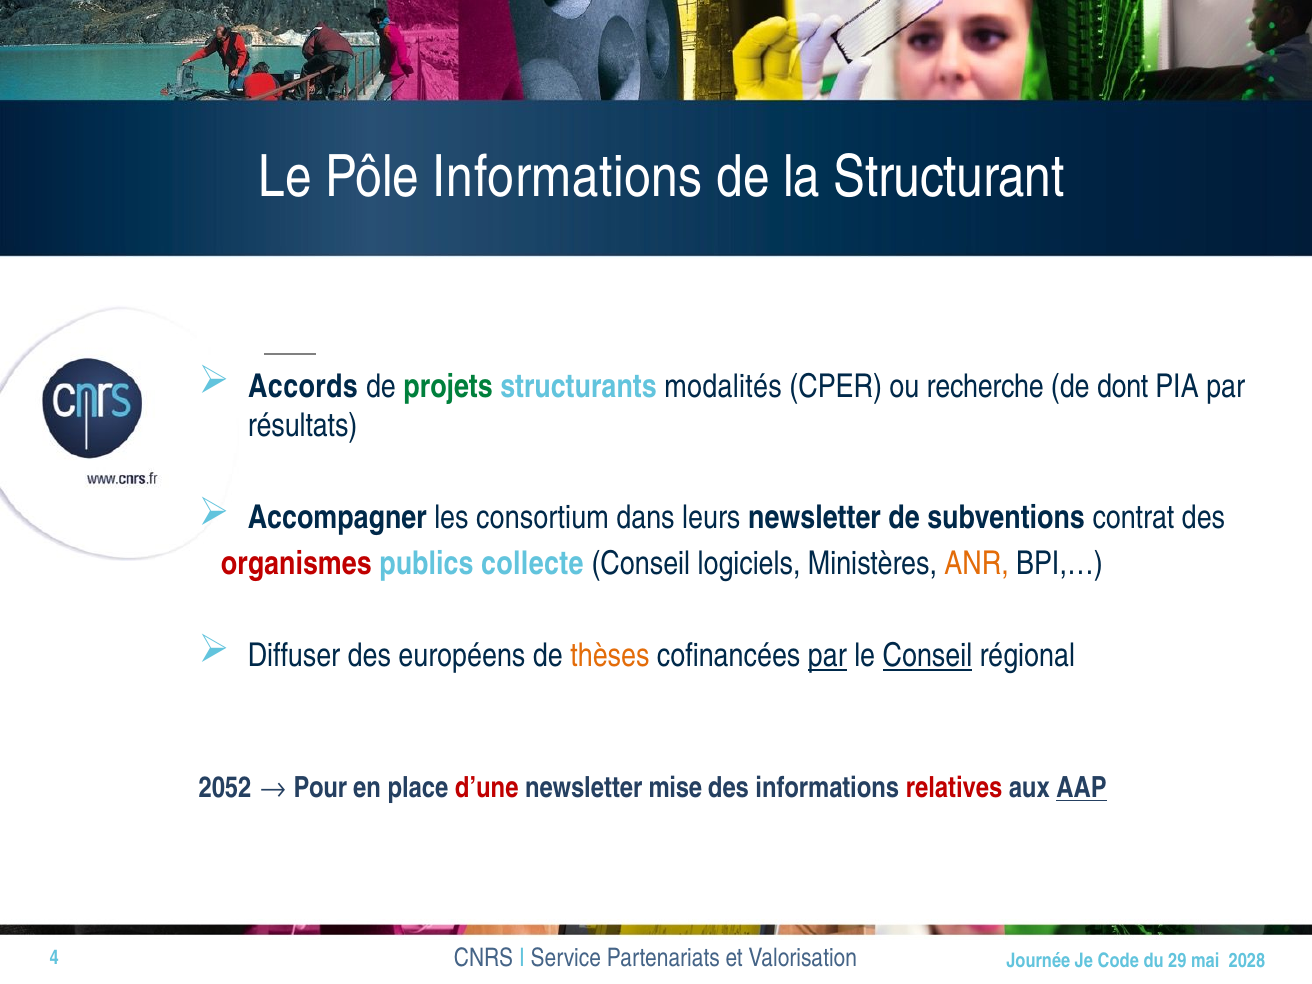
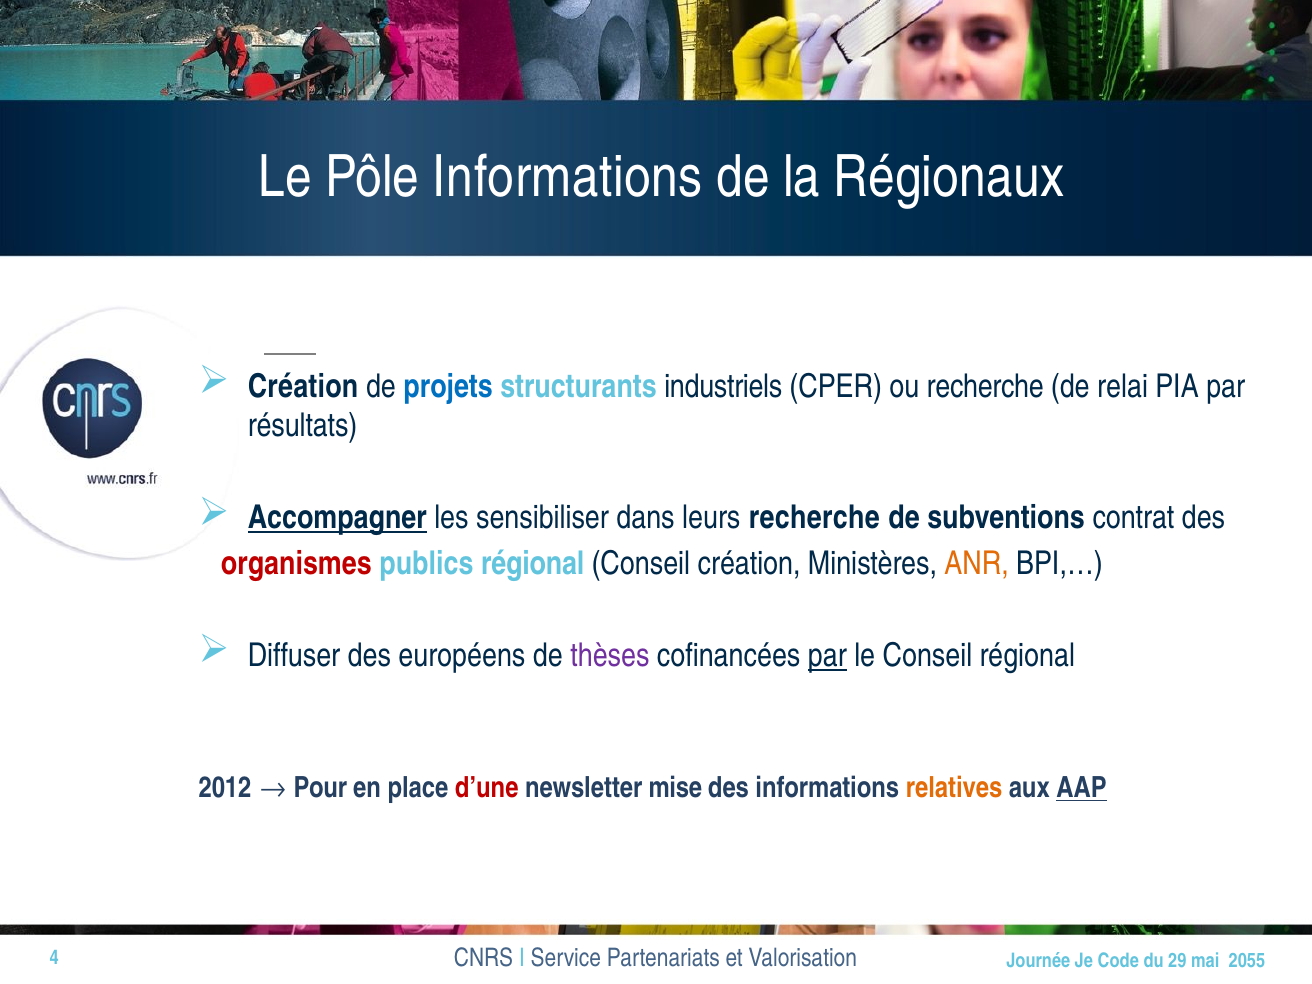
Structurant: Structurant -> Régionaux (949, 177)
Accords: Accords -> Création (303, 387)
projets colour: green -> blue (448, 387)
modalités: modalités -> industriels (723, 387)
dont: dont -> relai (1123, 387)
Accompagner underline: none -> present (337, 518)
consortium: consortium -> sensibiliser (542, 518)
leurs newsletter: newsletter -> recherche (814, 518)
publics collecte: collecte -> régional (533, 564)
Conseil logiciels: logiciels -> création (749, 564)
thèses colour: orange -> purple (610, 656)
Conseil underline: present -> none (927, 656)
2052: 2052 -> 2012 (225, 788)
relatives colour: red -> orange (954, 788)
2028: 2028 -> 2055 (1247, 961)
